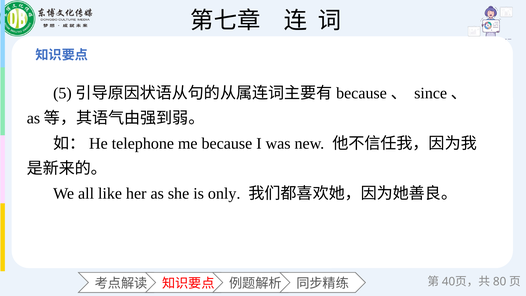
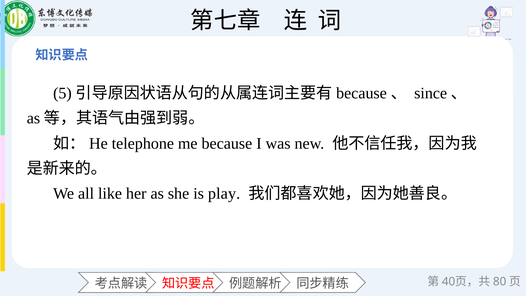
only: only -> play (224, 193)
